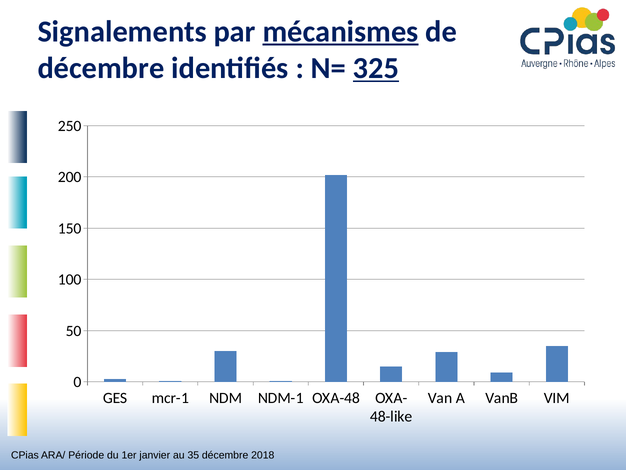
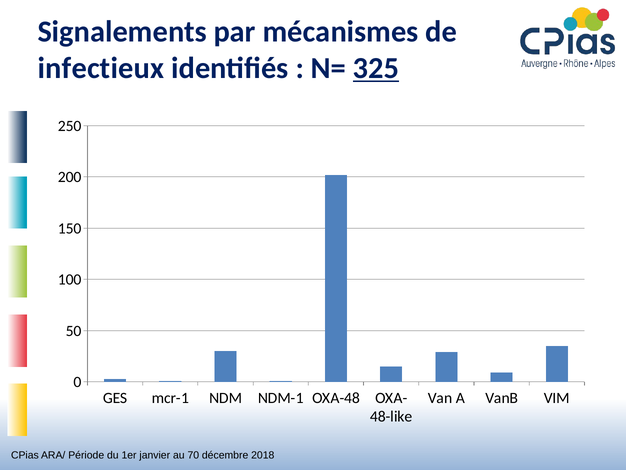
mécanismes underline: present -> none (341, 31)
décembre: décembre -> infectieux (101, 68)
35: 35 -> 70 (193, 455)
